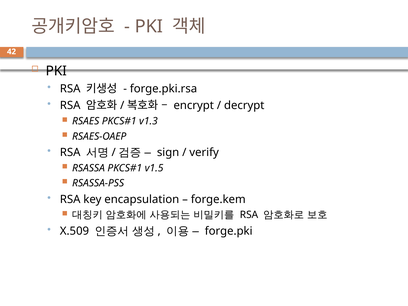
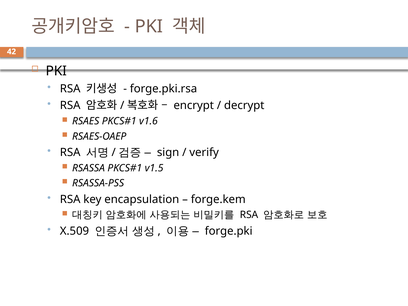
v1.3: v1.3 -> v1.6 (148, 121)
